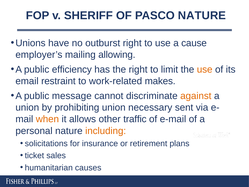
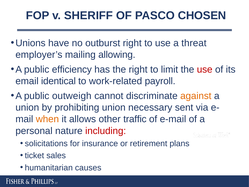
PASCO NATURE: NATURE -> CHOSEN (202, 16)
cause: cause -> threat (194, 43)
use colour: orange -> red (205, 69)
restraint: restraint -> identical (58, 81)
makes: makes -> payroll (160, 81)
message: message -> outweigh (72, 96)
including colour: orange -> red (106, 131)
